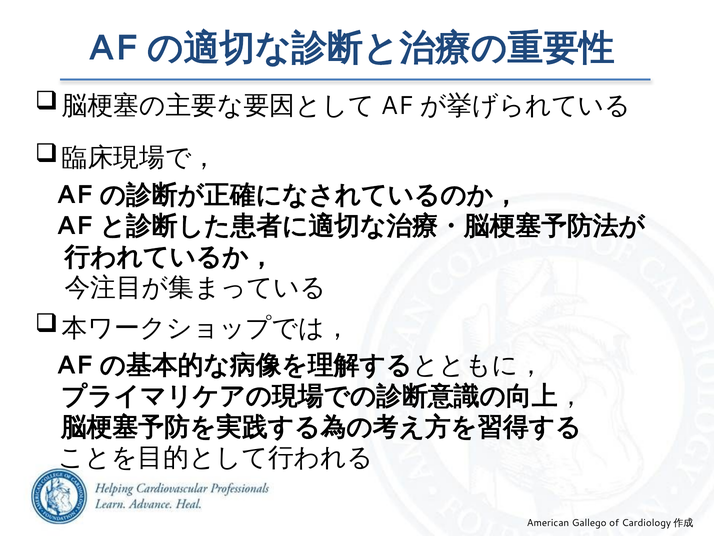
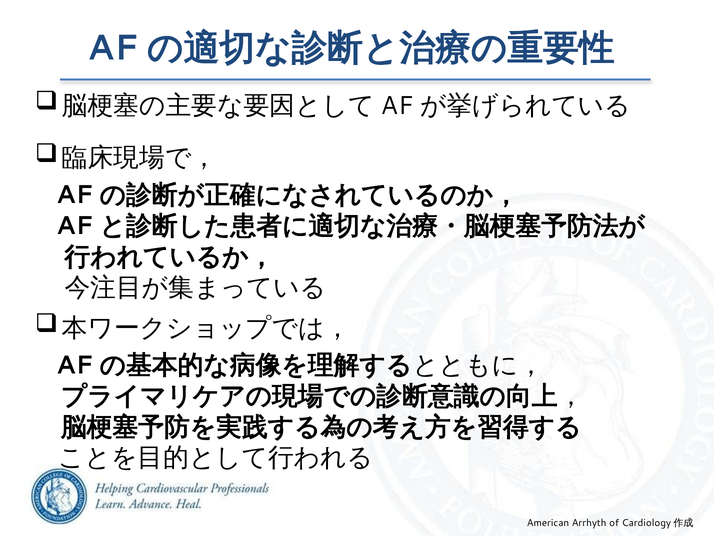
Gallego: Gallego -> Arrhyth (589, 523)
